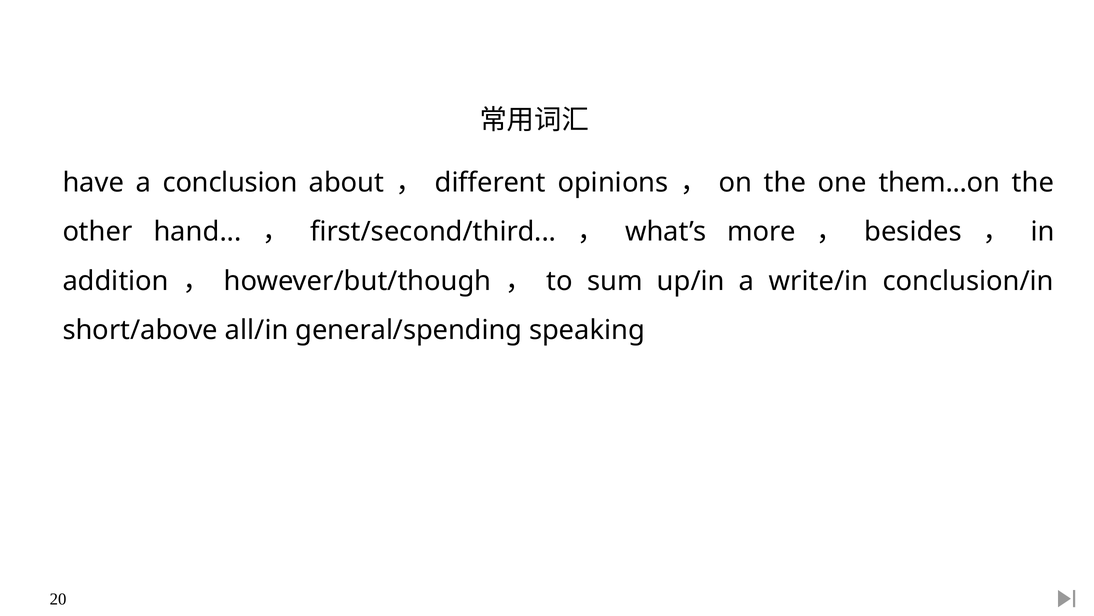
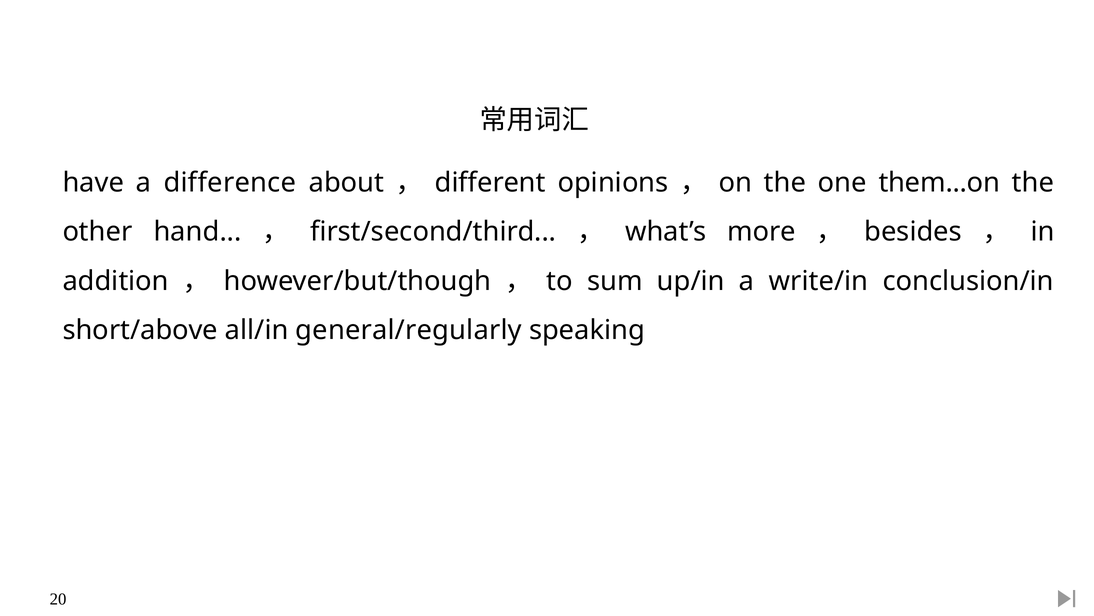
conclusion: conclusion -> difference (230, 182)
general/spending: general/spending -> general/regularly (409, 330)
